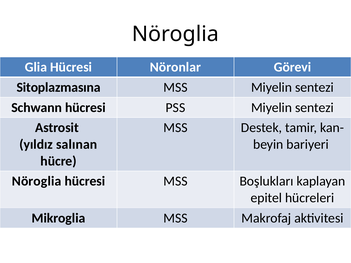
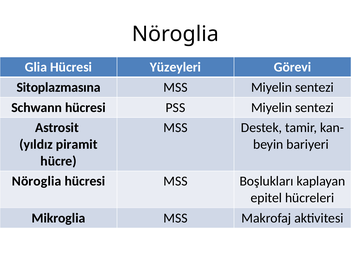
Nöronlar: Nöronlar -> Yüzeyleri (176, 67)
salınan: salınan -> piramit (77, 145)
